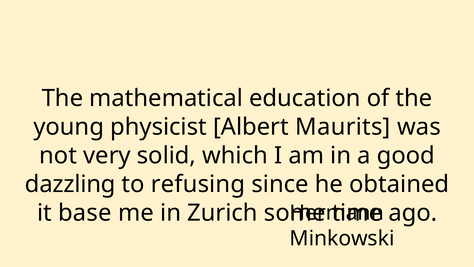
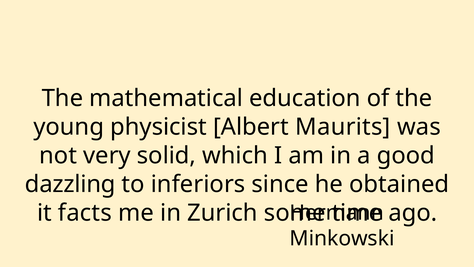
refusing: refusing -> inferiors (198, 184)
base: base -> facts (85, 213)
